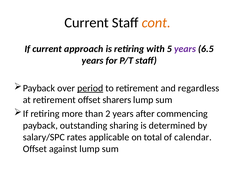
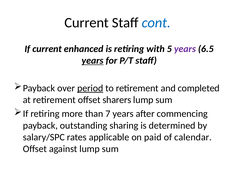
cont colour: orange -> blue (156, 23)
approach: approach -> enhanced (84, 49)
years underline: none -> present (93, 61)
regardless: regardless -> completed (199, 88)
2: 2 -> 7 (108, 114)
total: total -> paid (153, 137)
